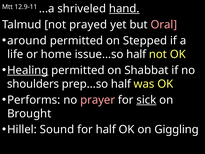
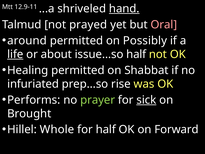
Stepped: Stepped -> Possibly (145, 41)
life underline: none -> present (15, 54)
home: home -> about (56, 54)
Healing underline: present -> none (28, 70)
shoulders: shoulders -> infuriated (33, 84)
prep...so half: half -> rise (121, 84)
prayer colour: pink -> light green (98, 100)
Sound: Sound -> Whole (57, 129)
Giggling: Giggling -> Forward (177, 129)
